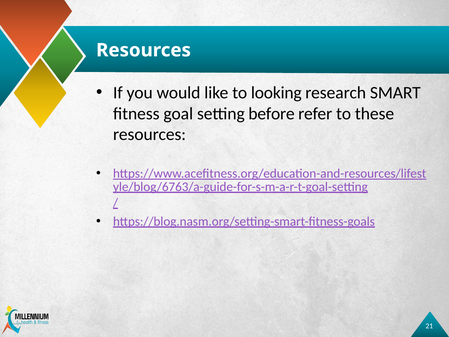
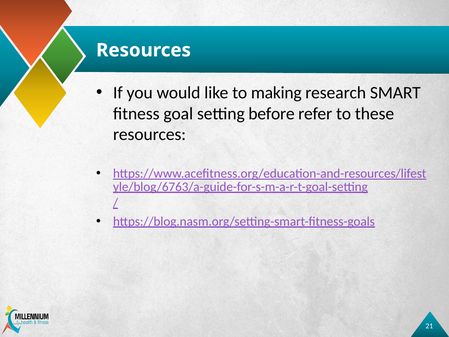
looking: looking -> making (276, 93)
